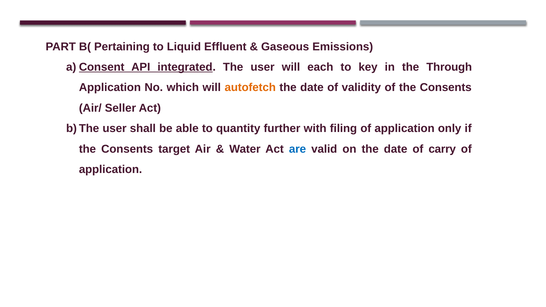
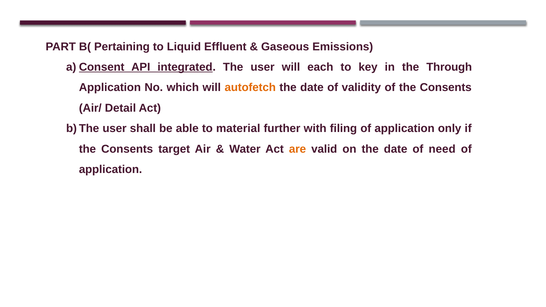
Seller: Seller -> Detail (120, 108)
quantity: quantity -> material (238, 129)
are colour: blue -> orange (297, 149)
carry: carry -> need (442, 149)
